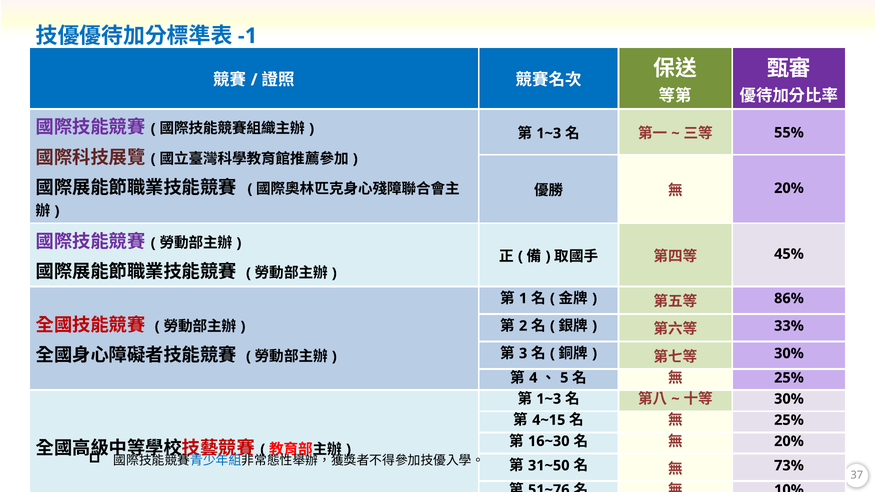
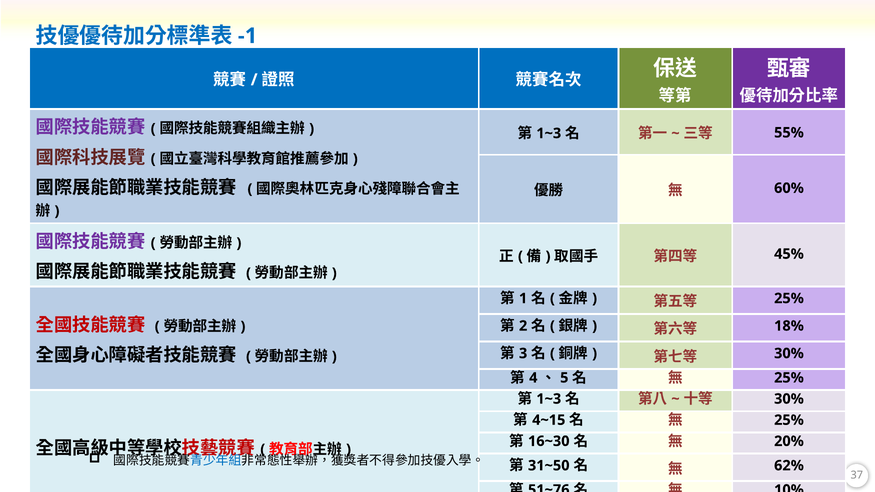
20%: 20% -> 60% (789, 188)
86%: 86% -> 25% (789, 298)
33%: 33% -> 18% (789, 326)
73%: 73% -> 62% (789, 466)
